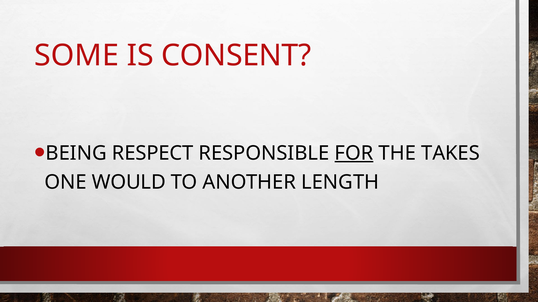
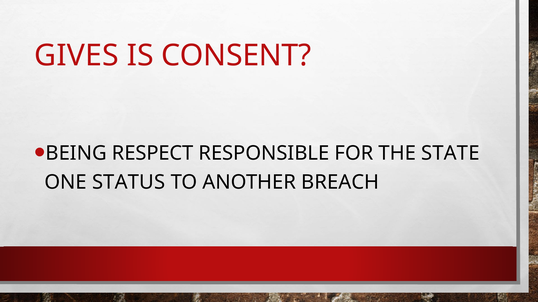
SOME: SOME -> GIVES (77, 55)
FOR underline: present -> none (354, 153)
TAKES: TAKES -> STATE (450, 153)
WOULD: WOULD -> STATUS (129, 182)
LENGTH: LENGTH -> BREACH (340, 182)
